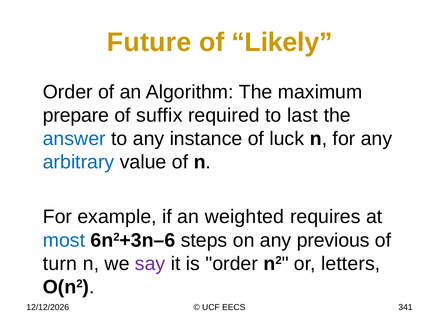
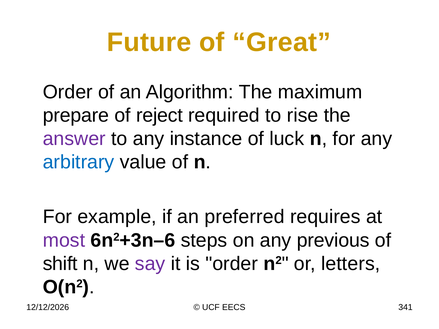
Likely: Likely -> Great (282, 42)
suffix: suffix -> reject (159, 116)
last: last -> rise (303, 116)
answer colour: blue -> purple (74, 139)
weighted: weighted -> preferred (244, 217)
most colour: blue -> purple (64, 240)
turn: turn -> shift (60, 264)
